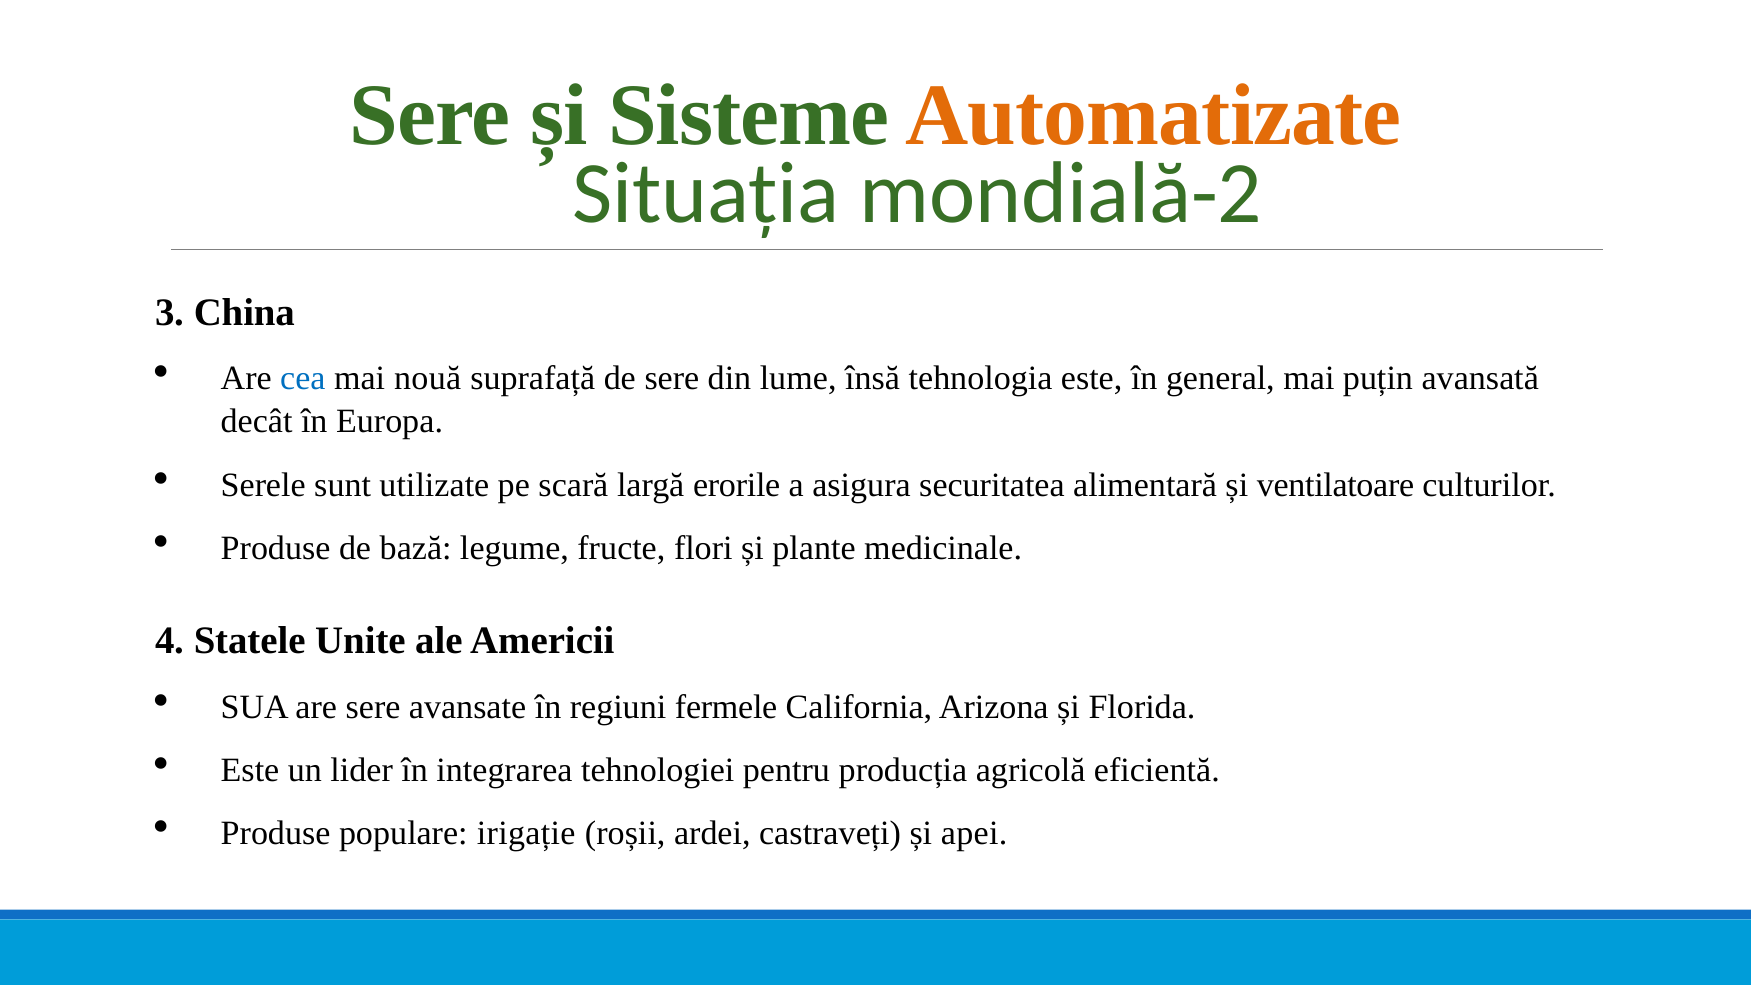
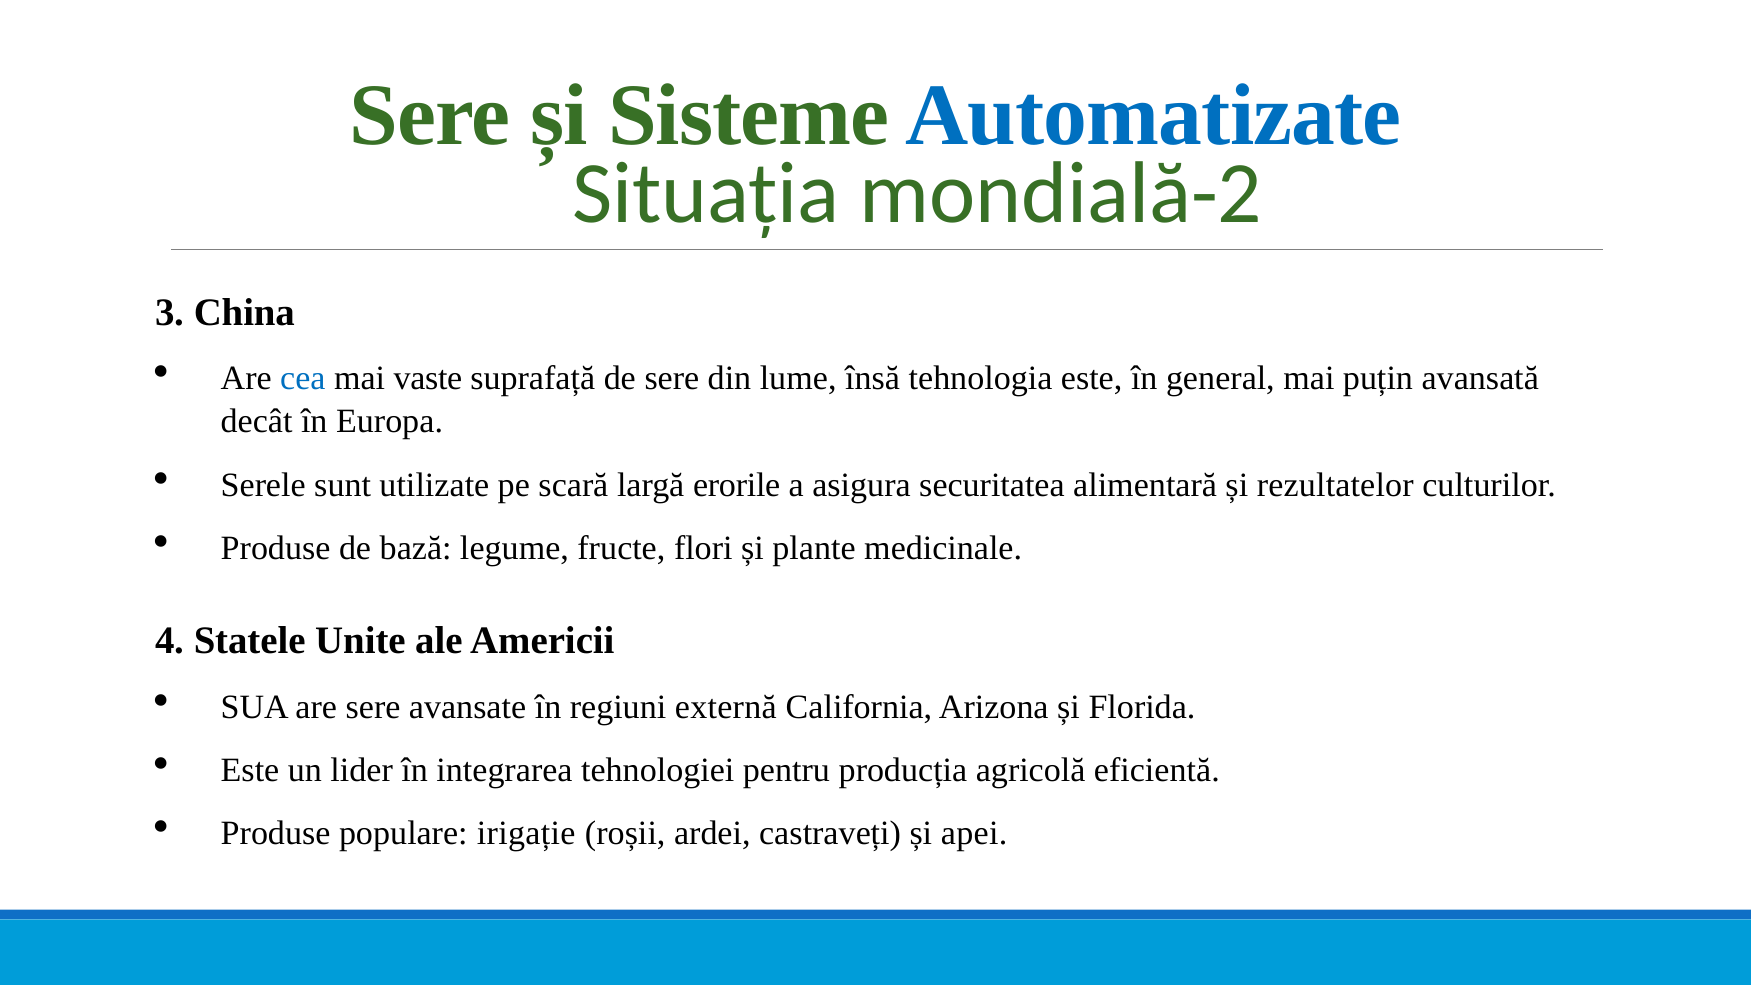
Automatizate colour: orange -> blue (1153, 115)
nouă: nouă -> vaste (428, 378)
ventilatoare: ventilatoare -> rezultatelor (1335, 485)
fermele: fermele -> externă (726, 707)
